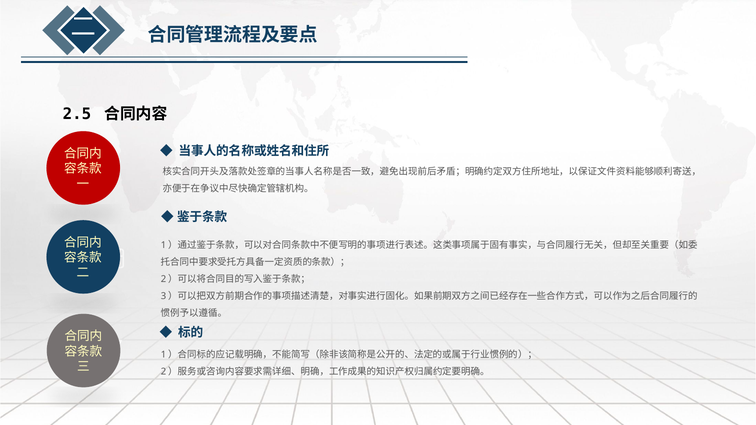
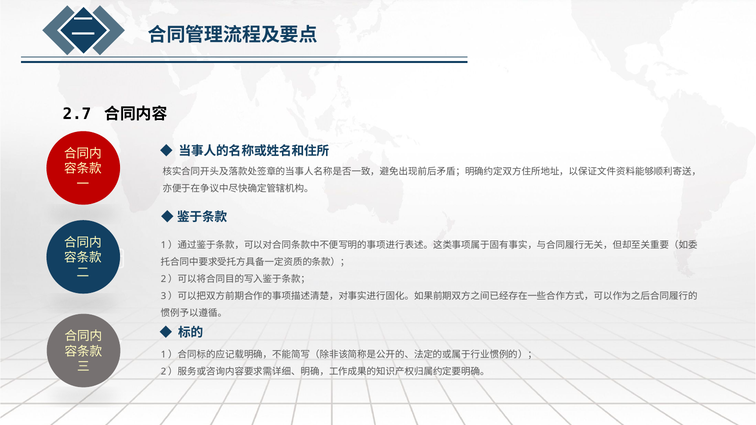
2.5: 2.5 -> 2.7 (77, 114)
